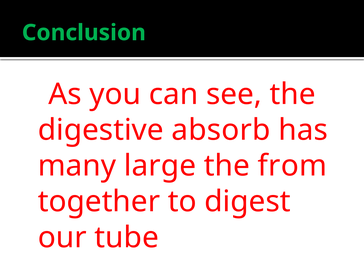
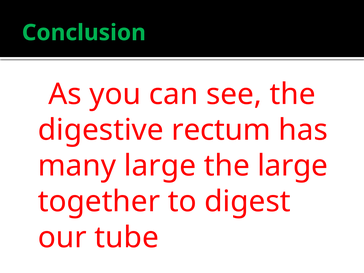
absorb: absorb -> rectum (221, 130)
the from: from -> large (293, 166)
